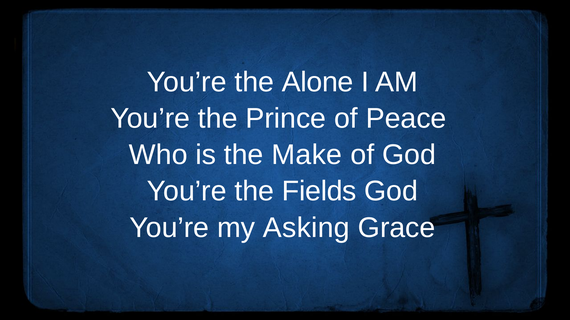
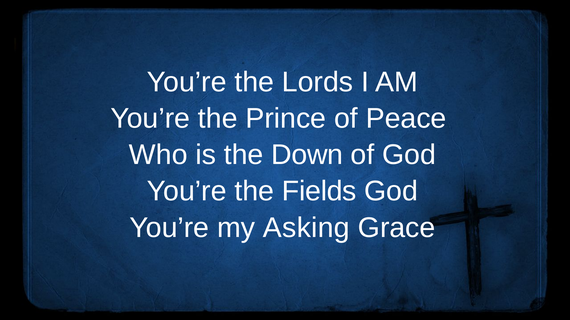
Alone: Alone -> Lords (318, 82)
Make: Make -> Down (307, 155)
